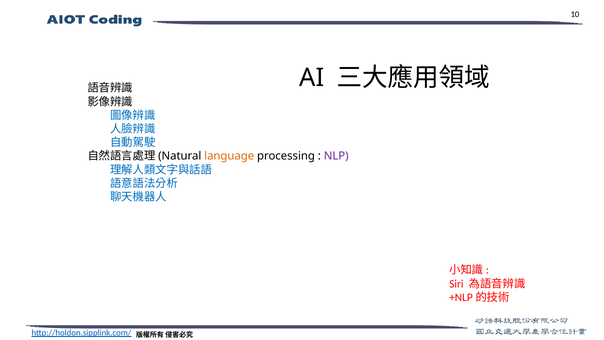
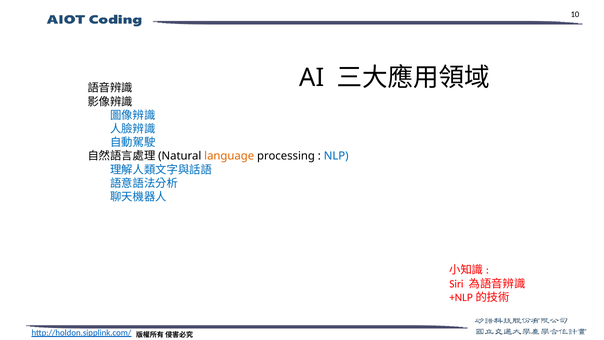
NLP colour: purple -> blue (336, 156)
